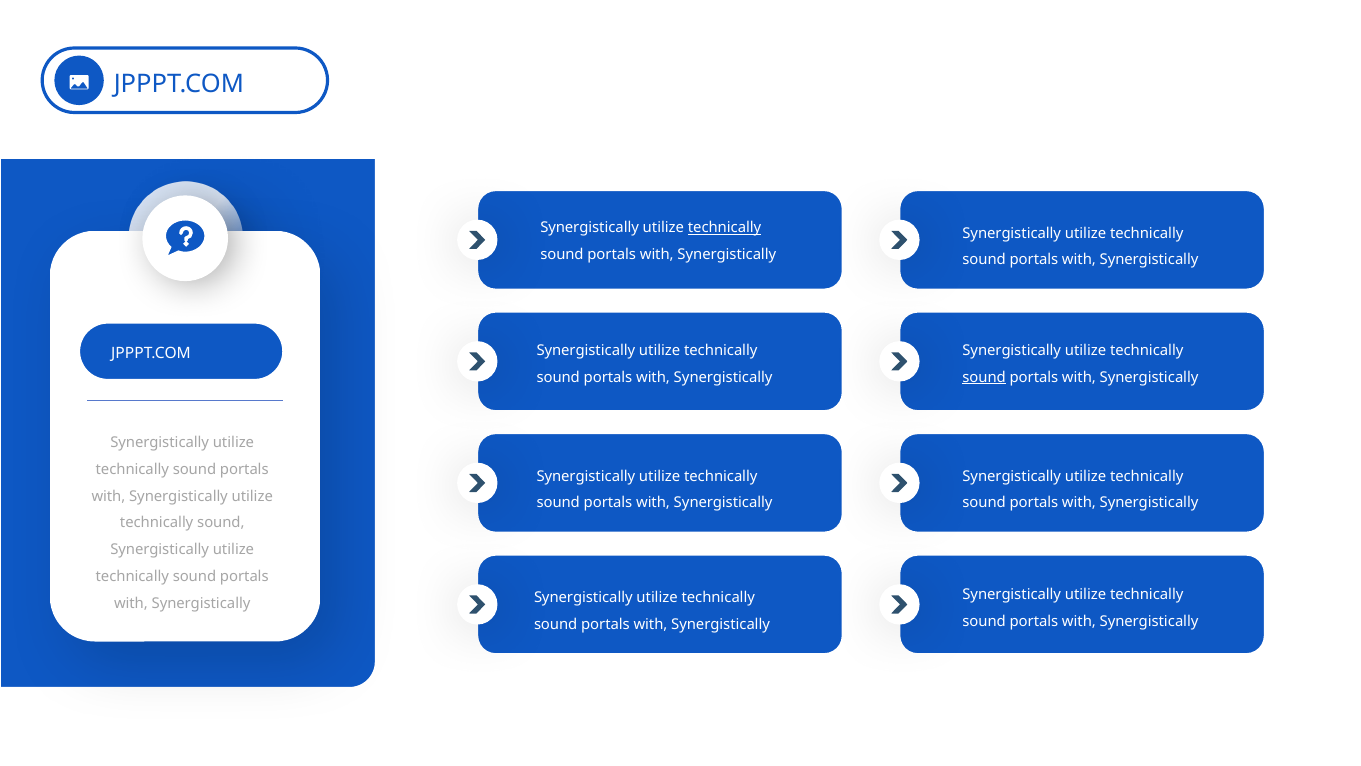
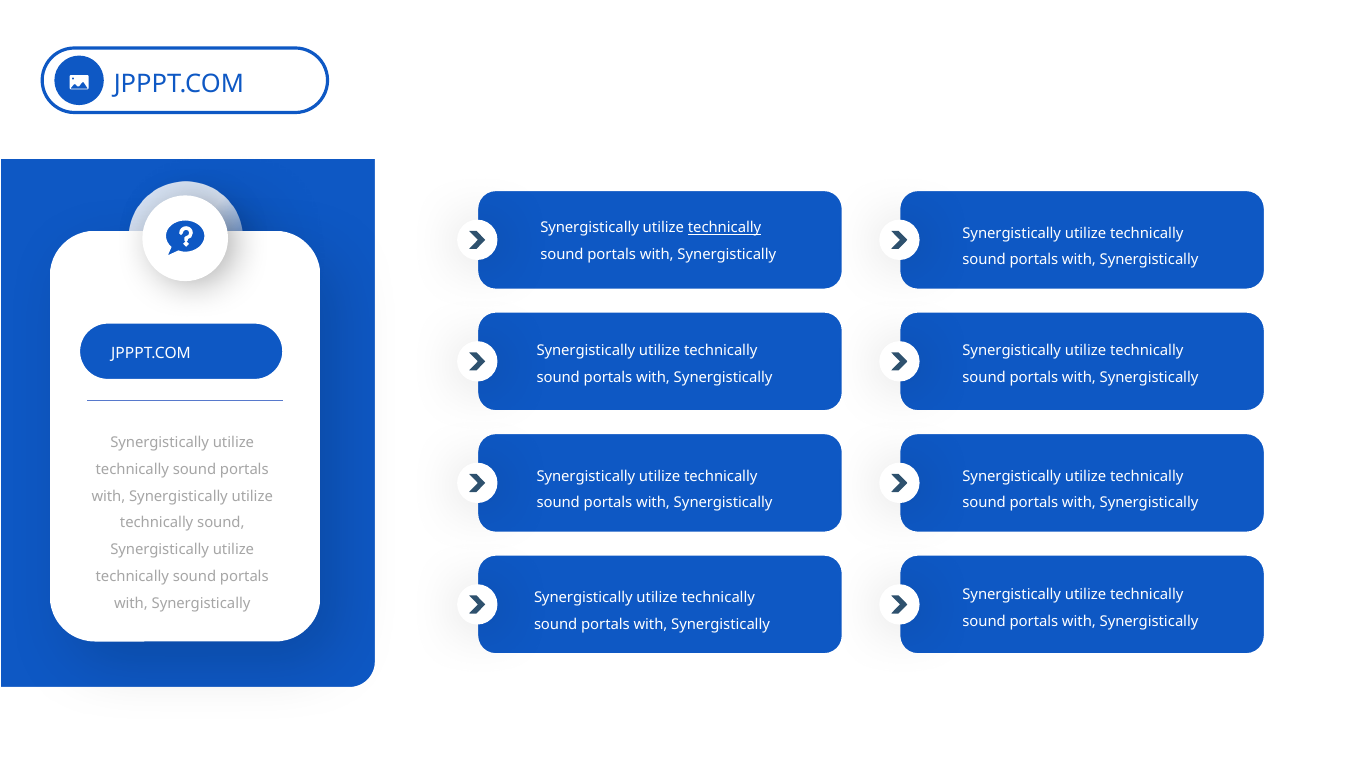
sound underline: present -> none (984, 377)
